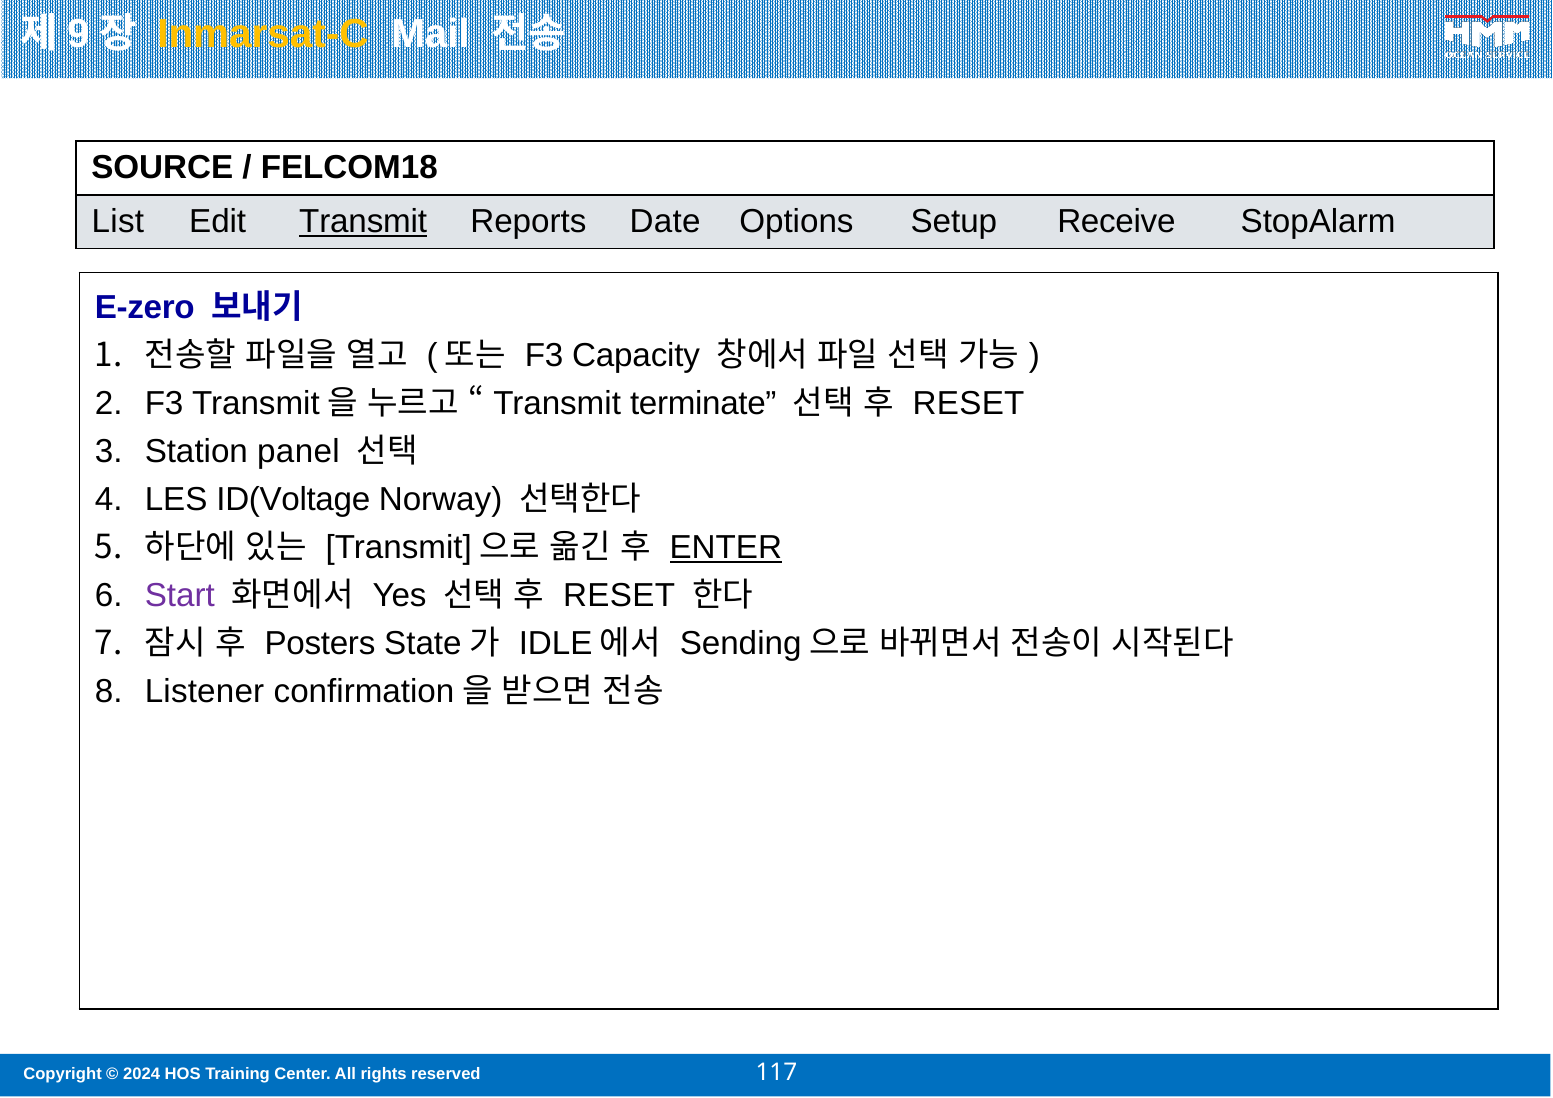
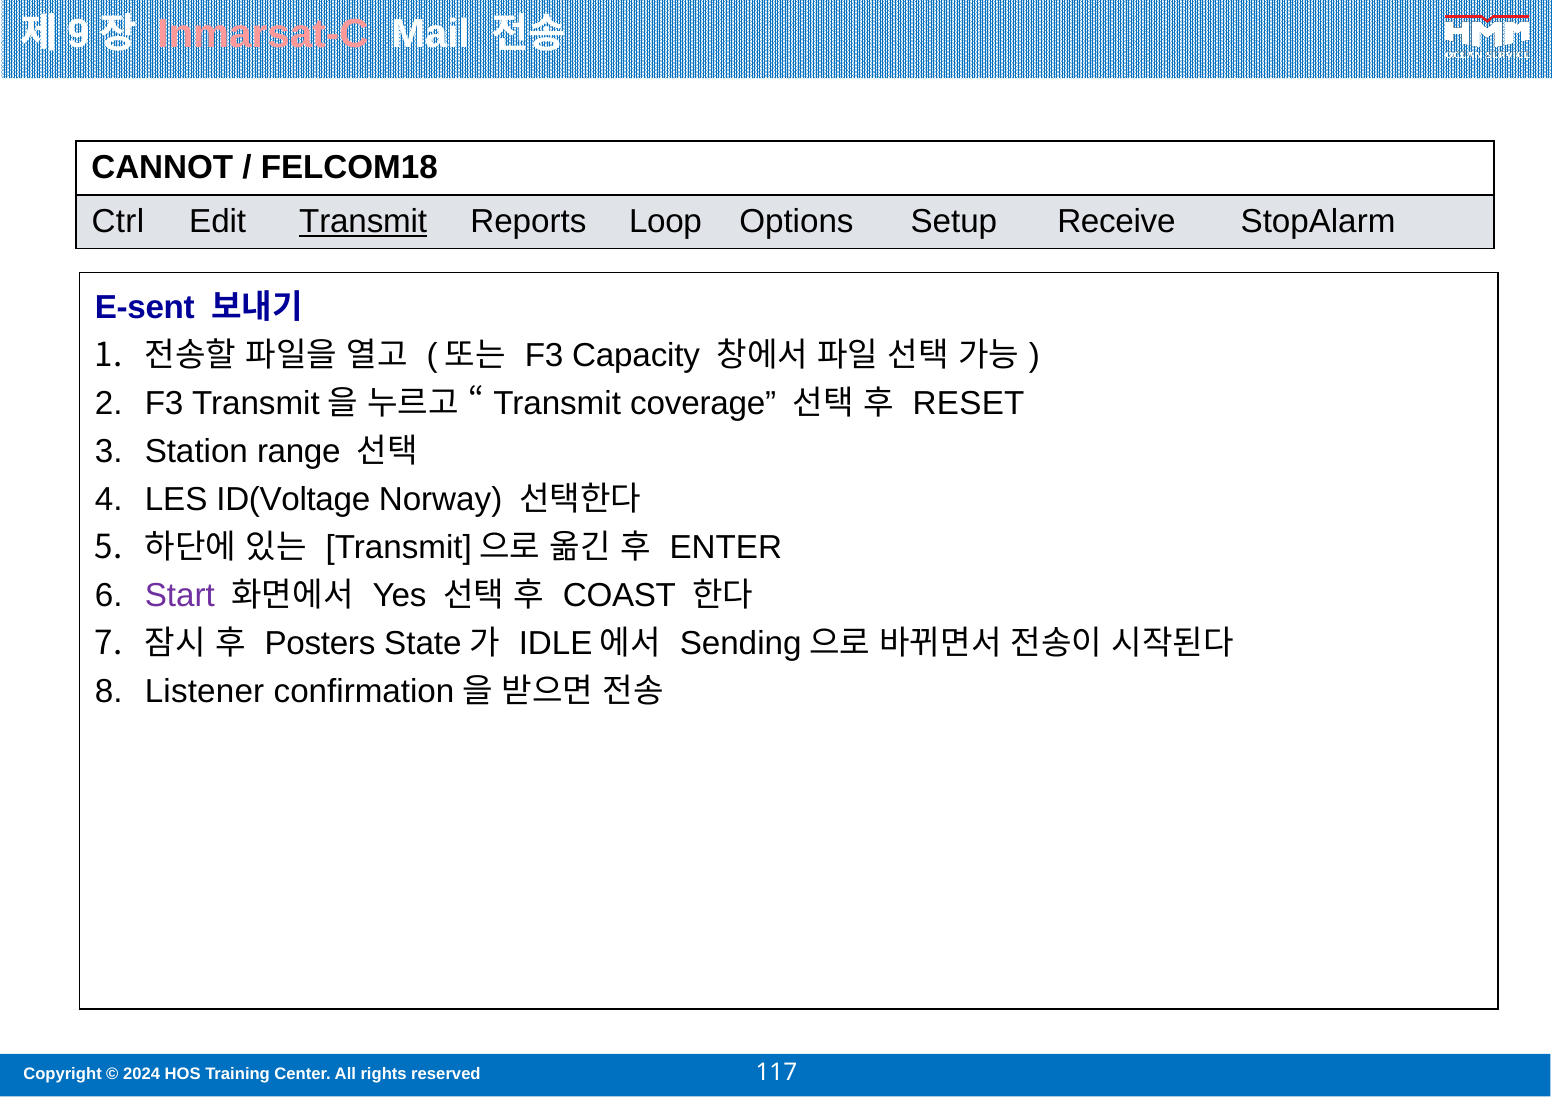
Inmarsat-C colour: yellow -> pink (263, 34)
SOURCE: SOURCE -> CANNOT (162, 168)
List: List -> Ctrl (118, 221)
Date: Date -> Loop (665, 221)
E-zero: E-zero -> E-sent (145, 307)
terminate: terminate -> coverage (703, 403)
panel: panel -> range (299, 451)
ENTER underline: present -> none (726, 547)
RESET: RESET -> COAST (619, 596)
